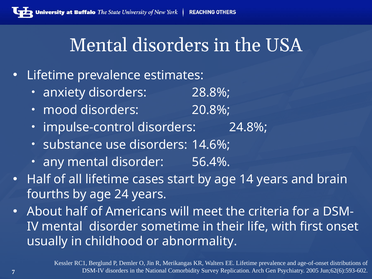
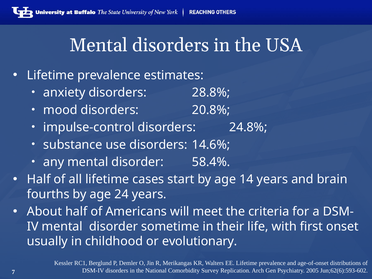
56.4%: 56.4% -> 58.4% (211, 162)
abnormality: abnormality -> evolutionary (200, 241)
